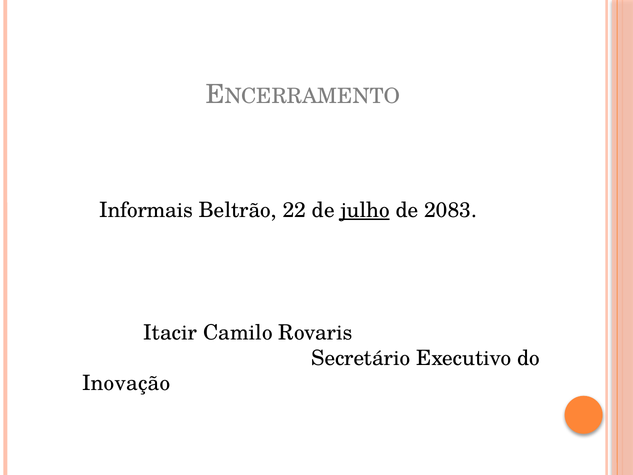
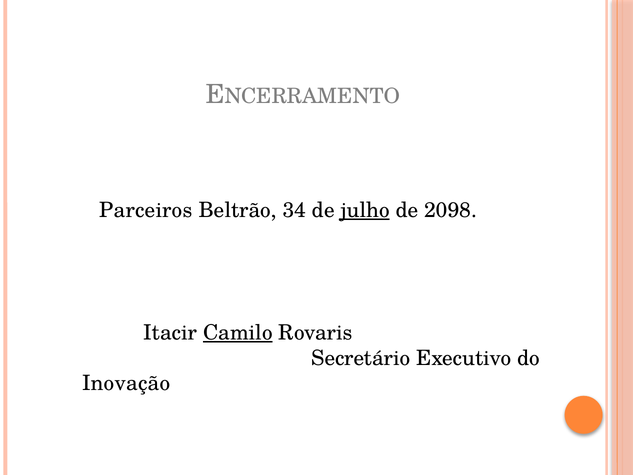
Informais: Informais -> Parceiros (146, 210)
22: 22 -> 34 (294, 210)
2083: 2083 -> 2098 (451, 210)
Camilo underline: none -> present (238, 333)
